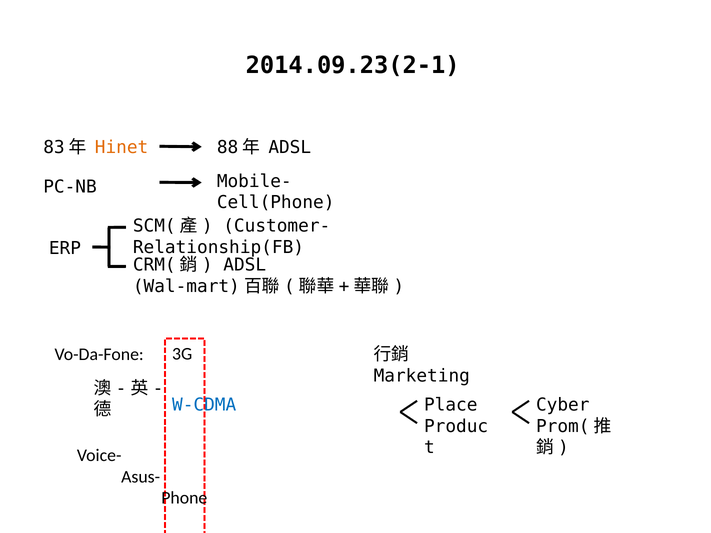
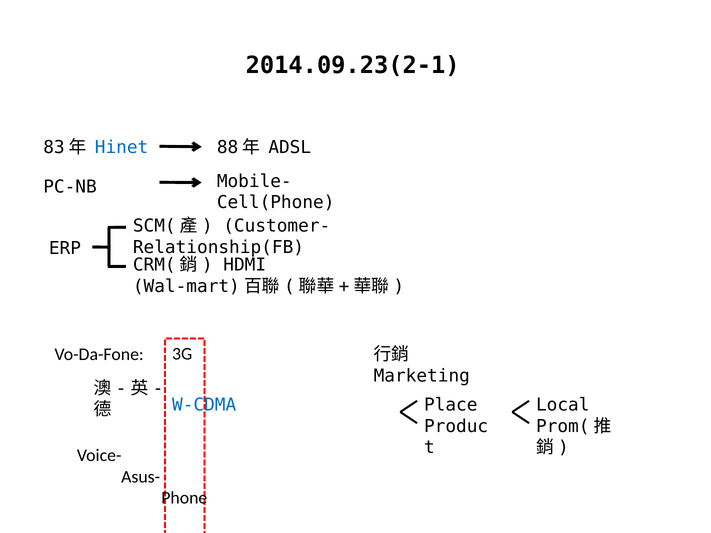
Hinet colour: orange -> blue (122, 148)
ADSL: ADSL -> HDMI (245, 265)
Cyber: Cyber -> Local (563, 405)
